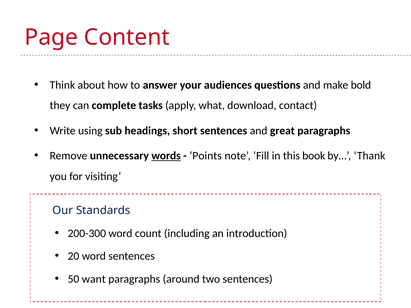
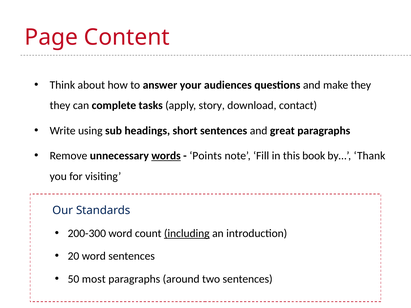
make bold: bold -> they (361, 85)
what: what -> story (212, 106)
including underline: none -> present (187, 234)
want: want -> most (94, 279)
